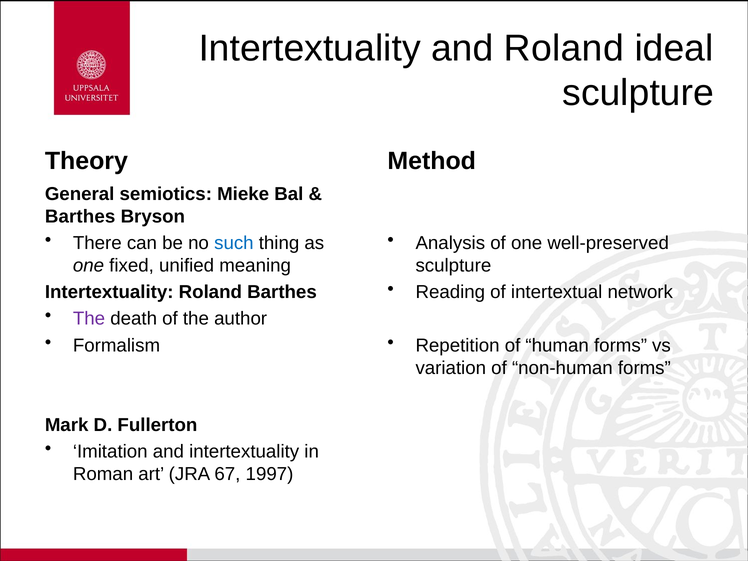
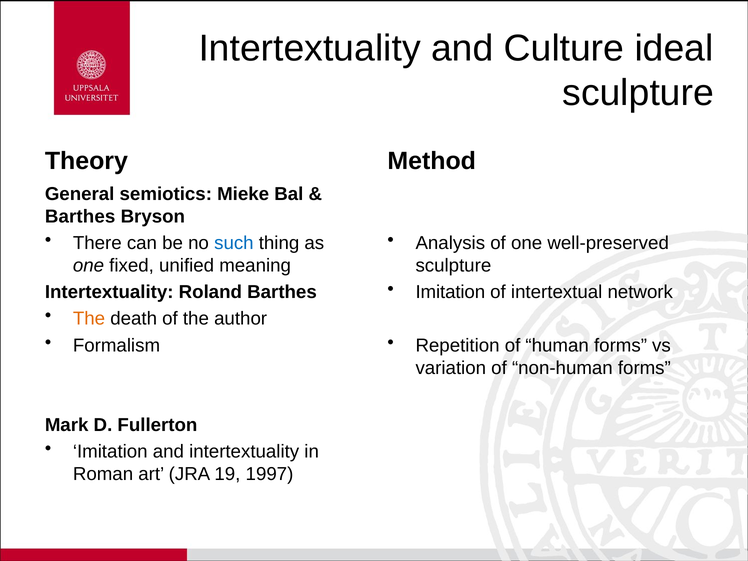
and Roland: Roland -> Culture (564, 48)
Reading: Reading -> Imitation (450, 292)
The colour: purple -> orange (89, 319)
67: 67 -> 19 (227, 474)
